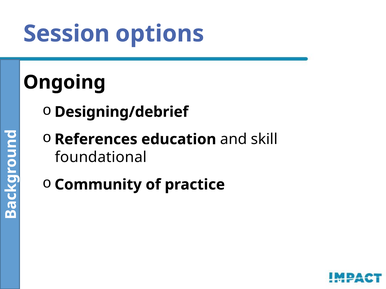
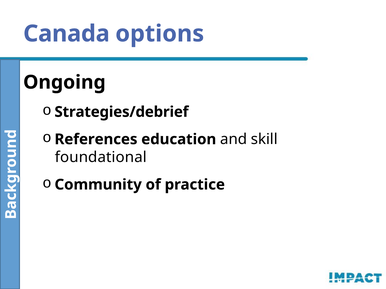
Session: Session -> Canada (66, 34)
Designing/debrief: Designing/debrief -> Strategies/debrief (121, 112)
